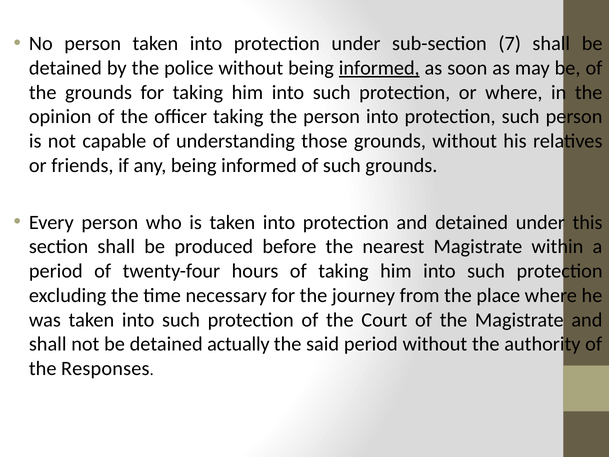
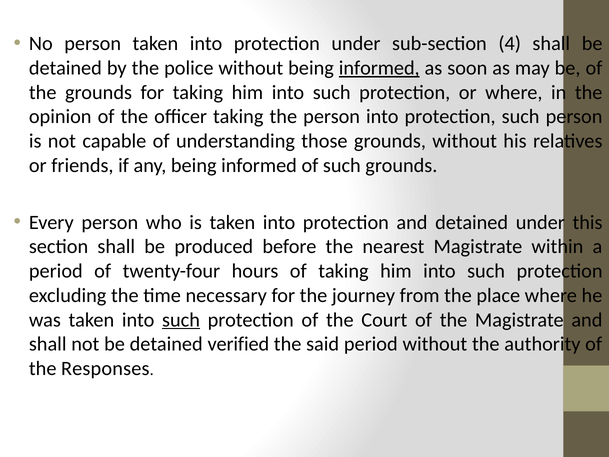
7: 7 -> 4 (510, 44)
such underline: none -> present (181, 320)
actually: actually -> verified (238, 344)
